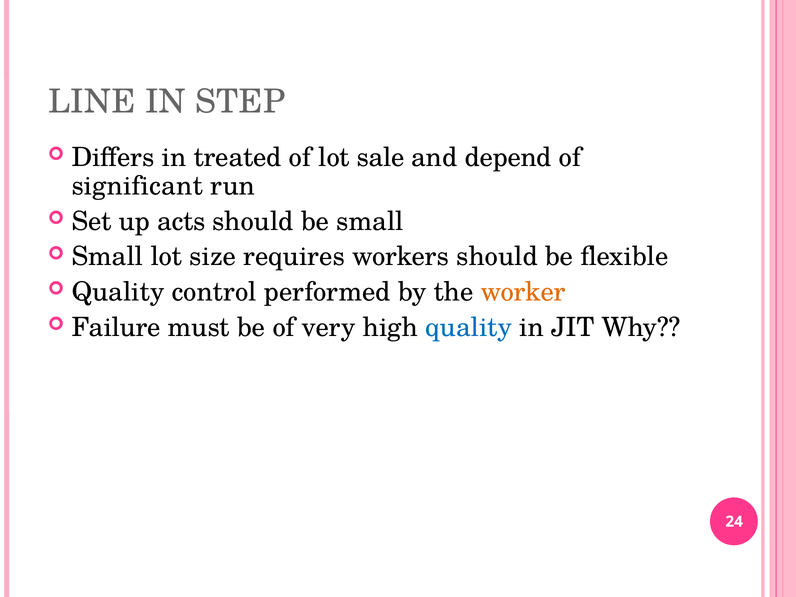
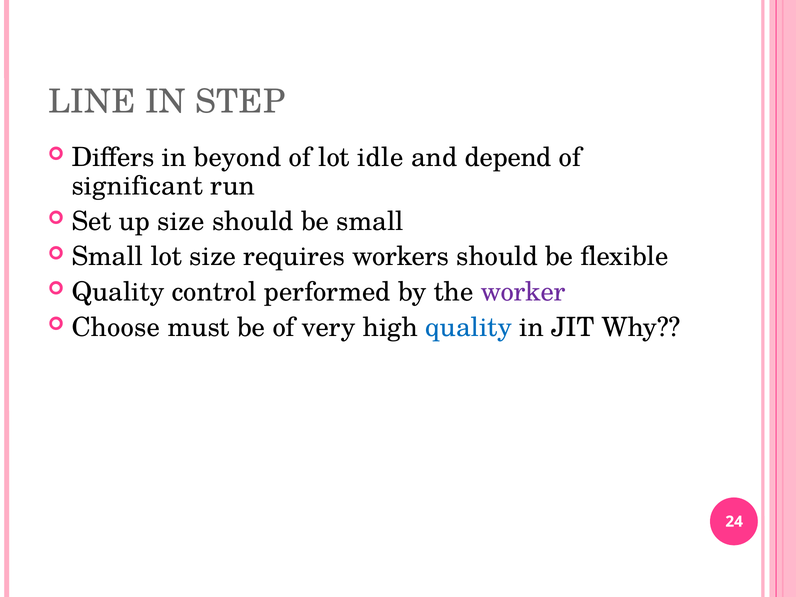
treated: treated -> beyond (237, 157)
sale: sale -> idle (380, 157)
up acts: acts -> size (181, 221)
worker colour: orange -> purple (523, 292)
Failure: Failure -> Choose (116, 327)
